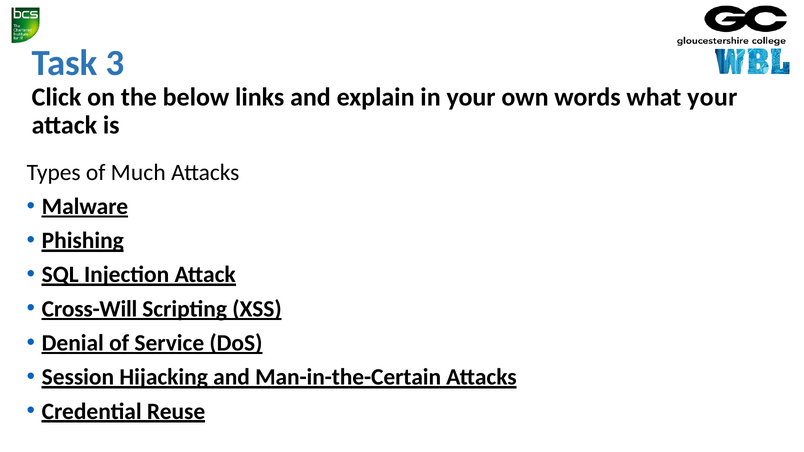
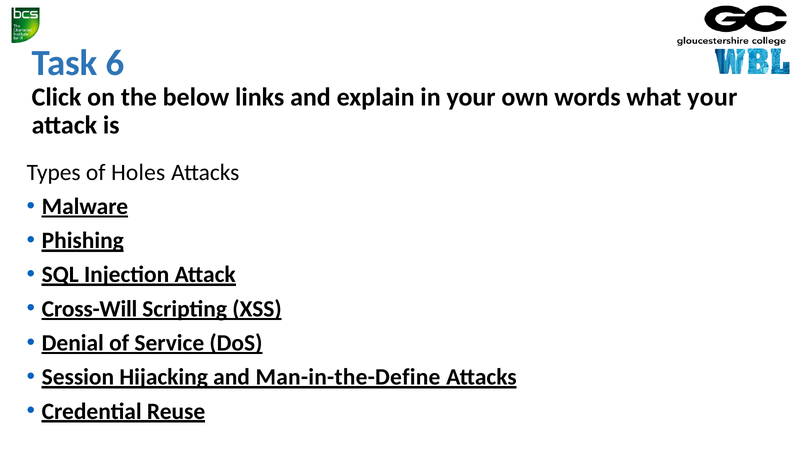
3: 3 -> 6 (115, 63)
Much: Much -> Holes (138, 172)
Man-in-the-Certain: Man-in-the-Certain -> Man-in-the-Define (348, 377)
